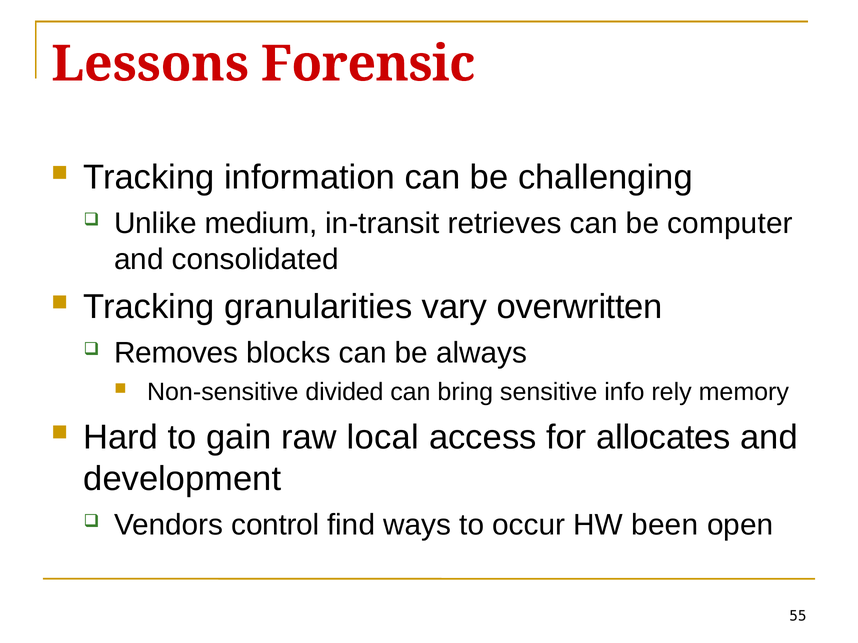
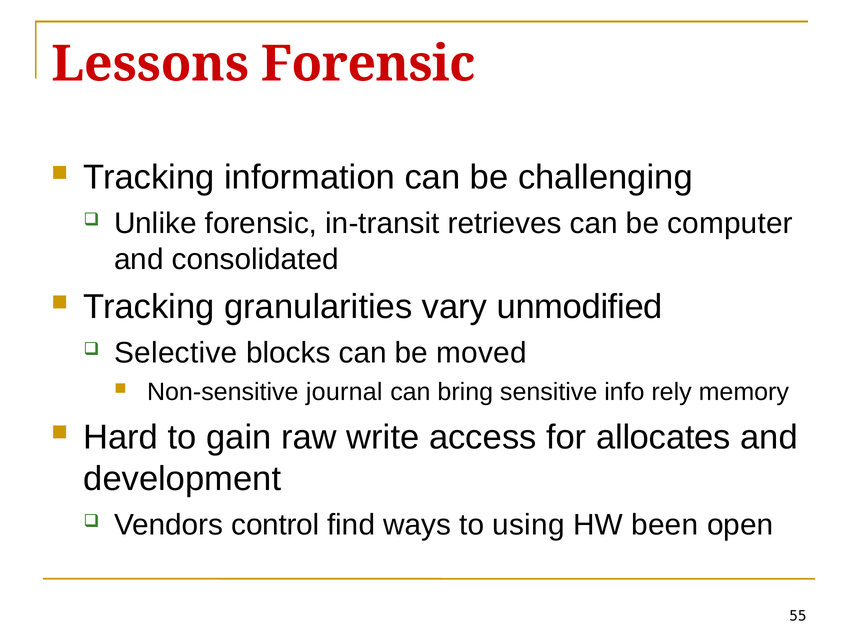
Unlike medium: medium -> forensic (261, 224)
overwritten: overwritten -> unmodified (580, 307)
Removes: Removes -> Selective (176, 353)
always: always -> moved (481, 353)
divided: divided -> journal (344, 392)
local: local -> write (383, 438)
occur: occur -> using (528, 525)
